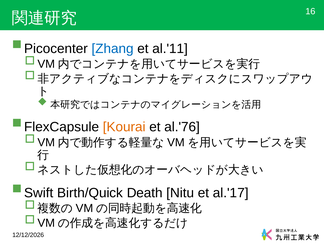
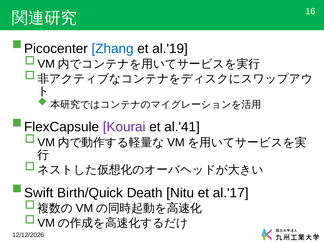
al.'11: al.'11 -> al.'19 (170, 49)
Kourai colour: orange -> purple (124, 127)
al.'76: al.'76 -> al.'41 (182, 127)
